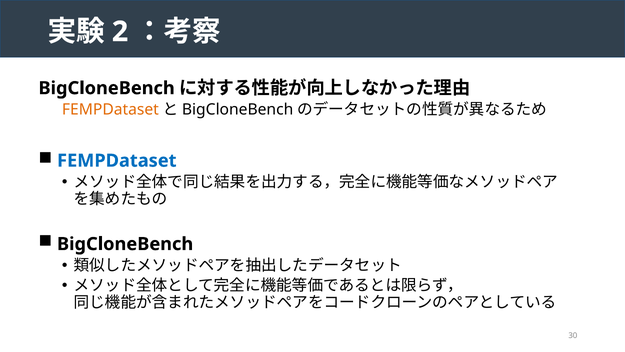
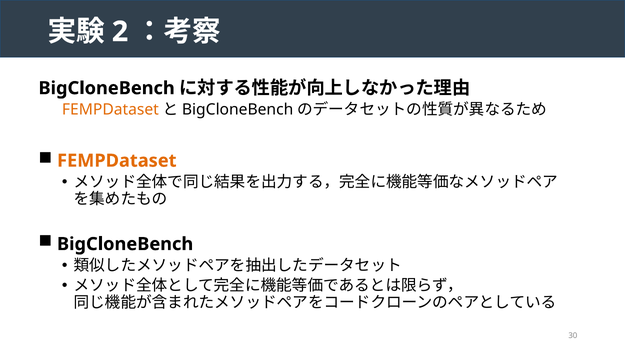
FEMPDataset colour: blue -> orange (117, 161)
